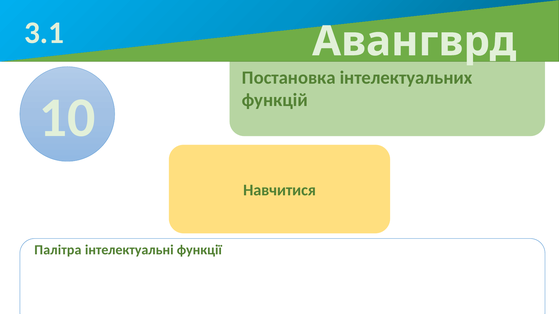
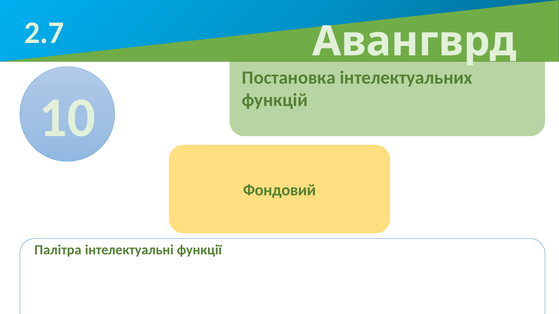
3.1: 3.1 -> 2.7 (44, 33)
Навчитися: Навчитися -> Фондовий (280, 190)
